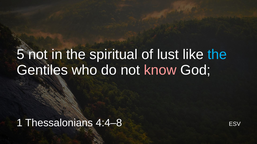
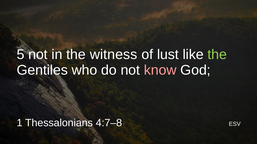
spiritual: spiritual -> witness (114, 55)
the colour: light blue -> light green (217, 55)
4:4–8: 4:4–8 -> 4:7–8 (109, 123)
